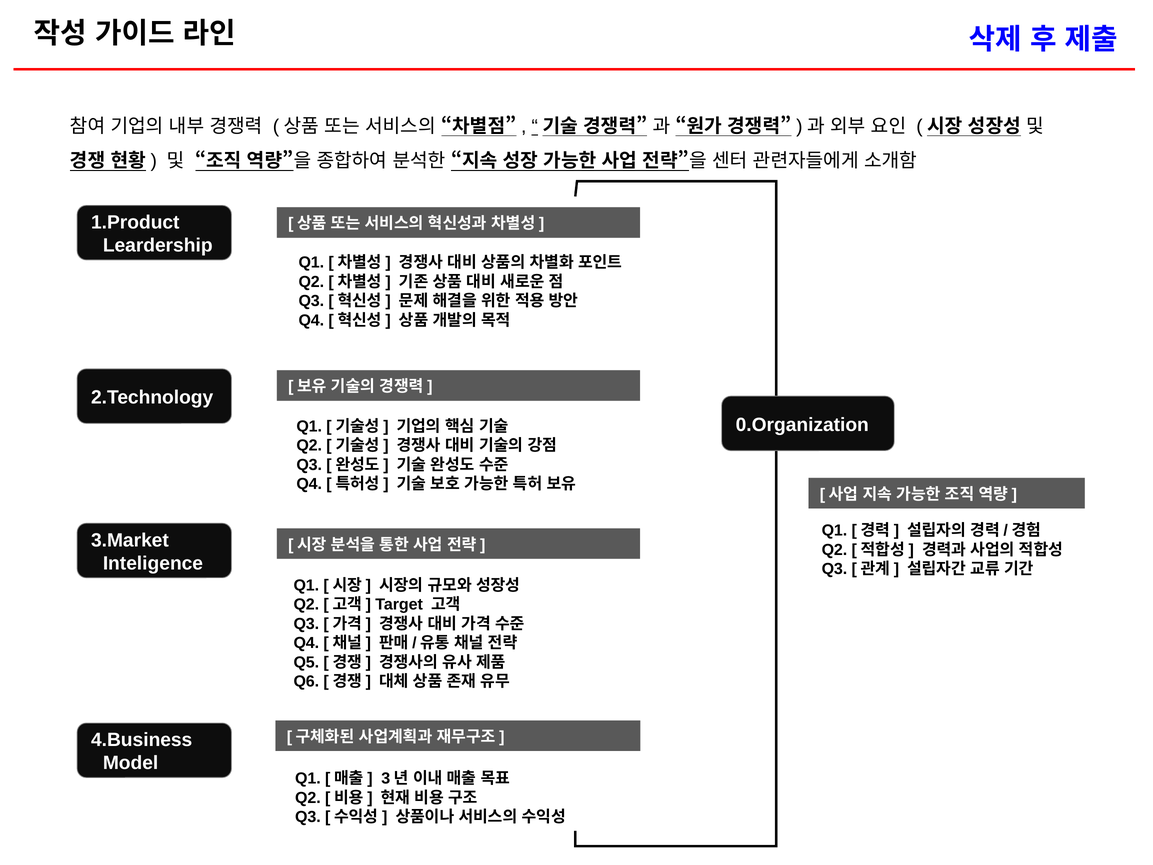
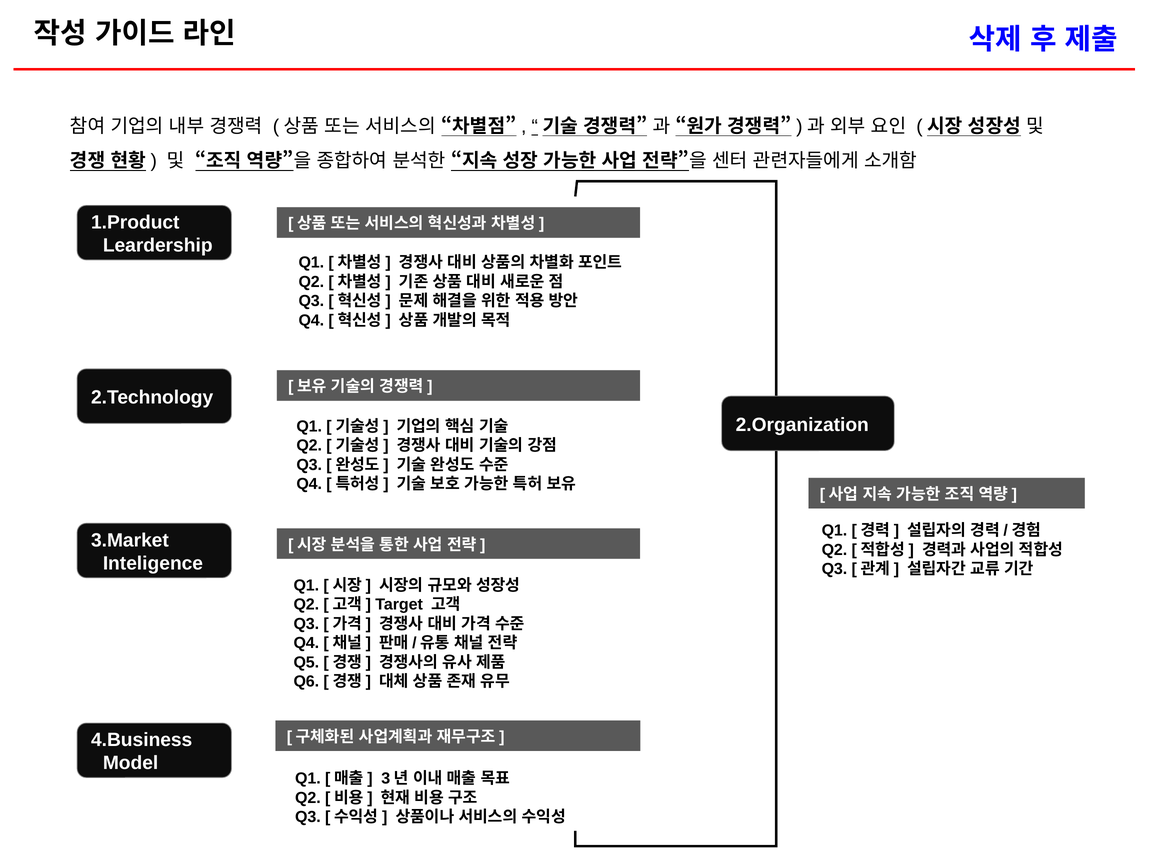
0.Organization: 0.Organization -> 2.Organization (802, 425)
